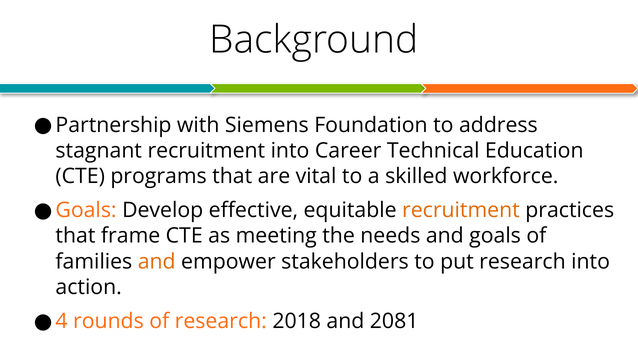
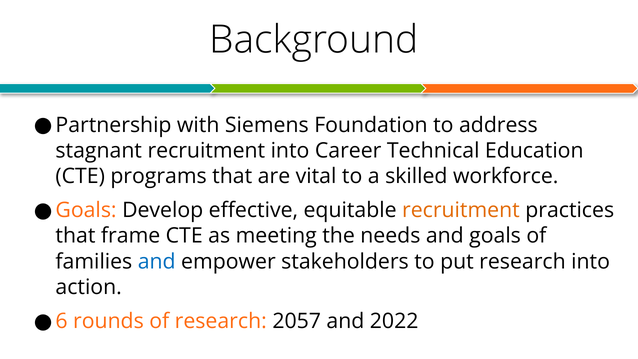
and colour: orange -> blue (157, 261)
4: 4 -> 6 (62, 321)
2018: 2018 -> 2057 (297, 321)
2081: 2081 -> 2022 (394, 321)
